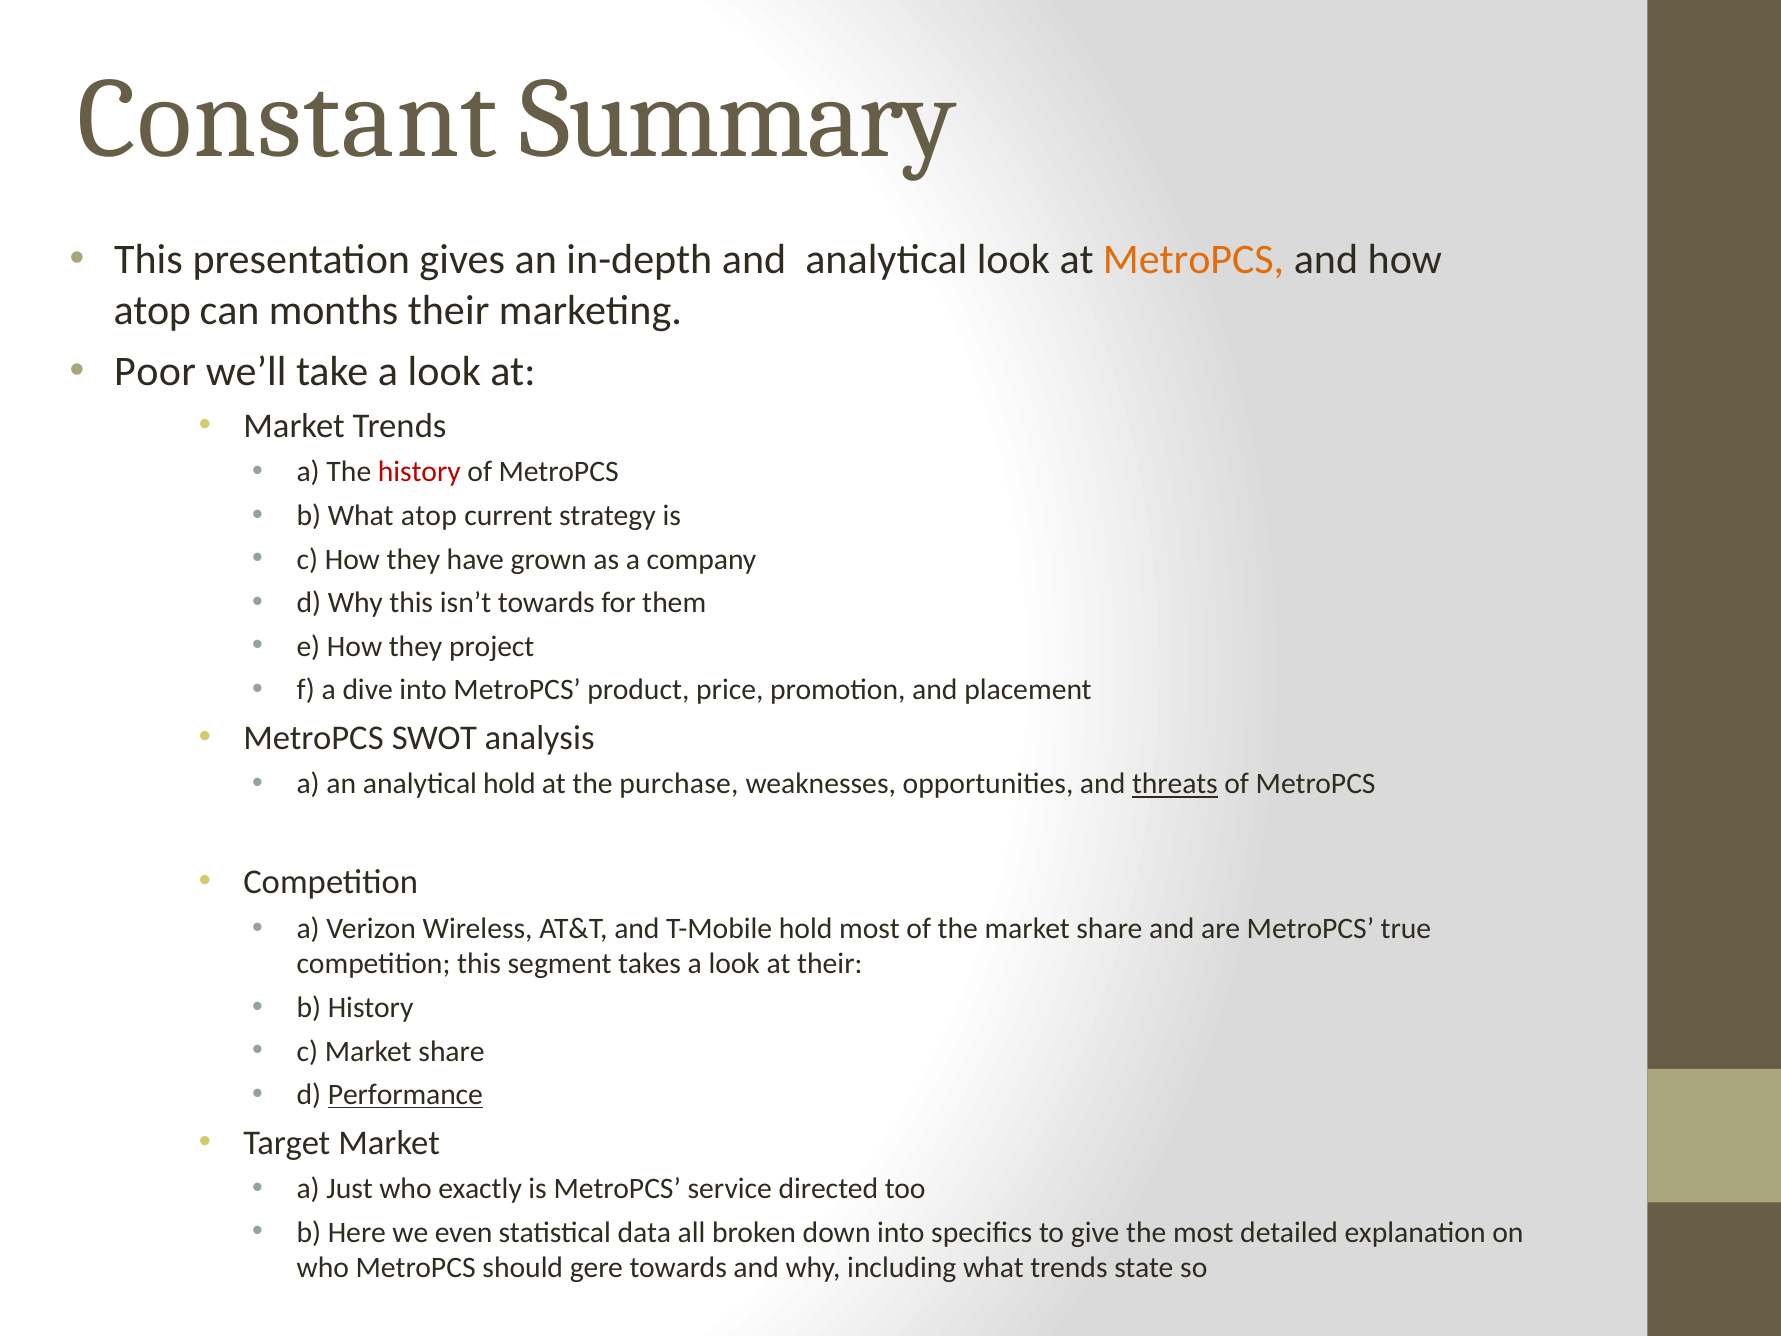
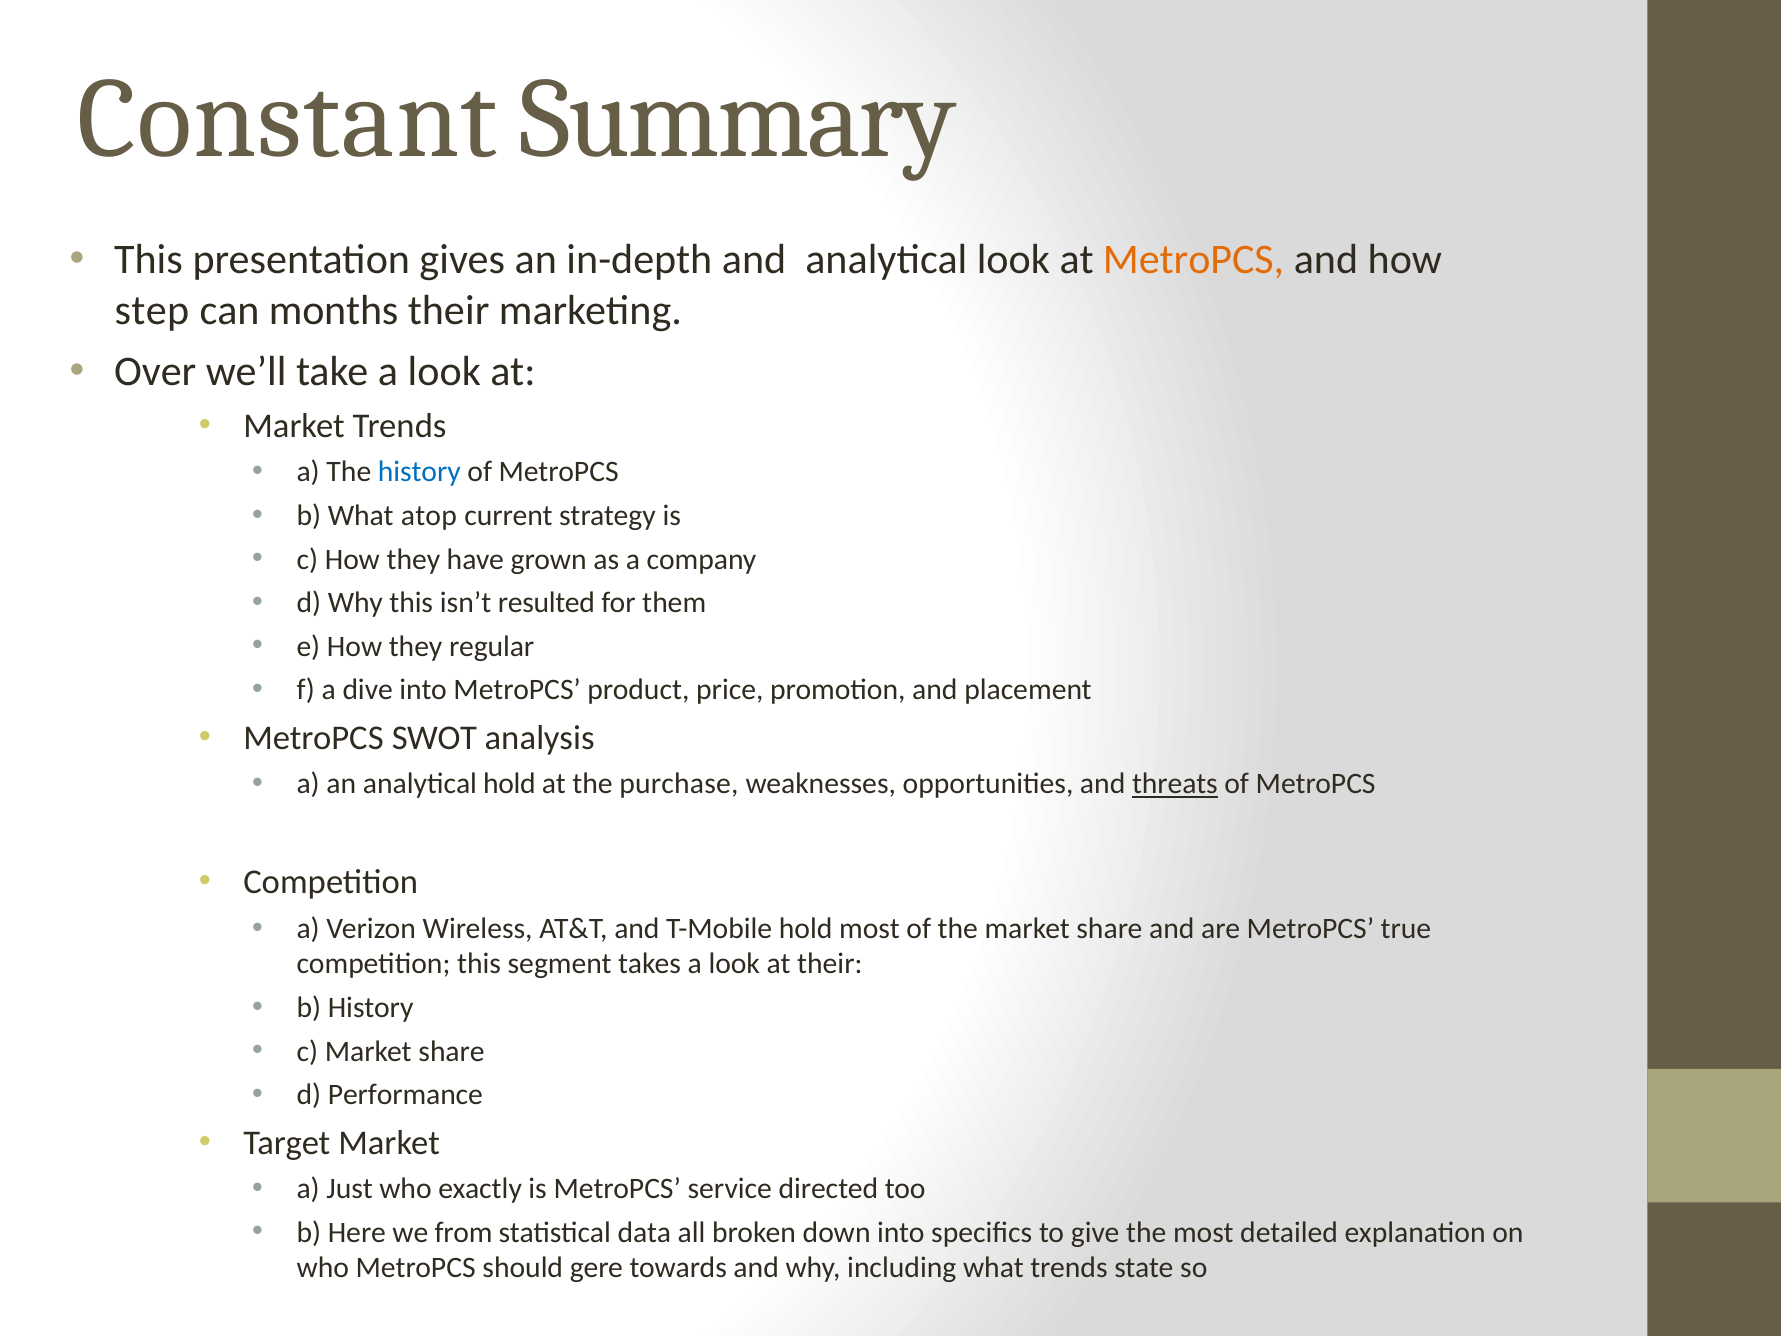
atop: atop -> step (152, 310)
Poor: Poor -> Over (155, 371)
history colour: red -> blue (419, 472)
isn’t towards: towards -> resulted (546, 603)
project: project -> regular (492, 646)
Performance underline: present -> none (405, 1095)
even: even -> from (464, 1232)
